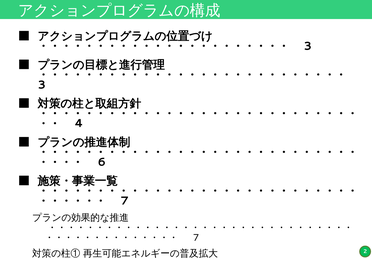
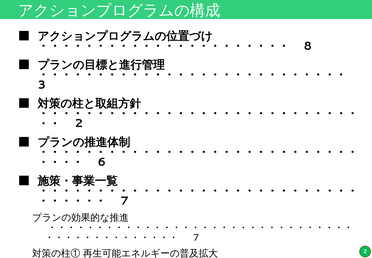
3: 3 -> 8 (308, 46)
4: 4 -> 2 (79, 123)
